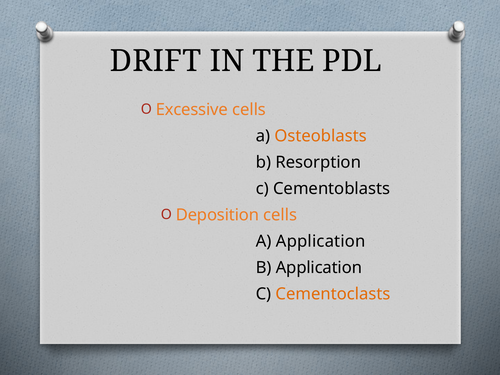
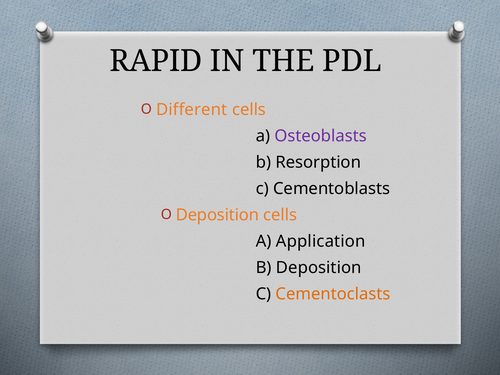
DRIFT: DRIFT -> RAPID (156, 61)
Excessive: Excessive -> Different (192, 110)
Osteoblasts colour: orange -> purple (321, 136)
B Application: Application -> Deposition (319, 268)
